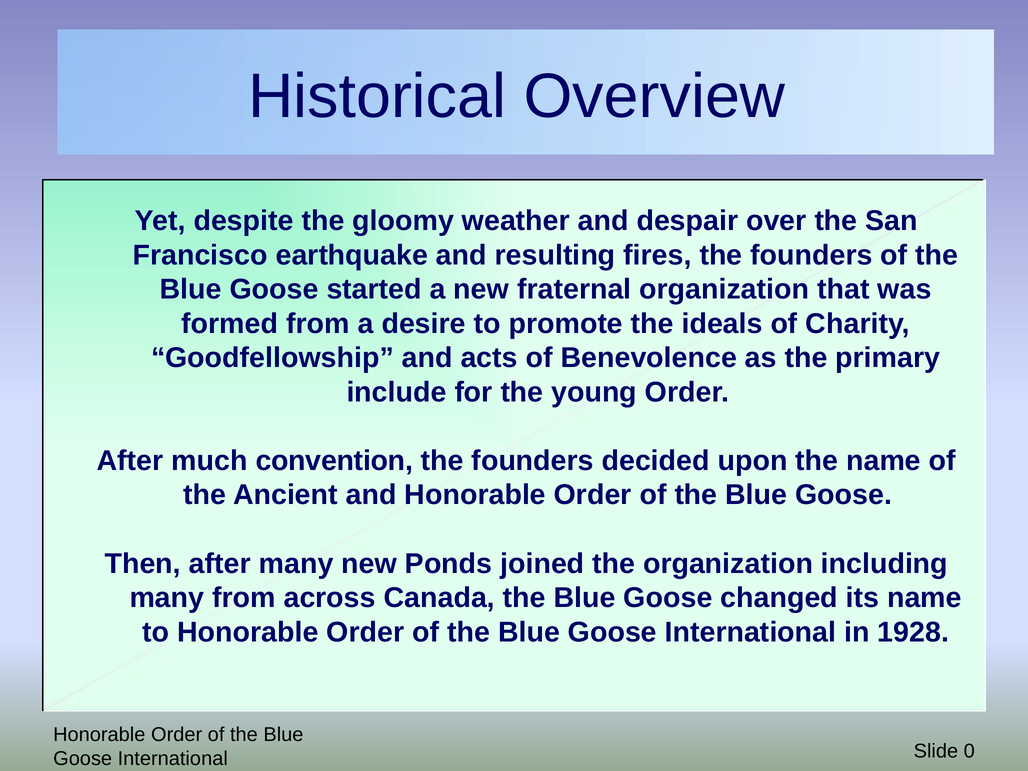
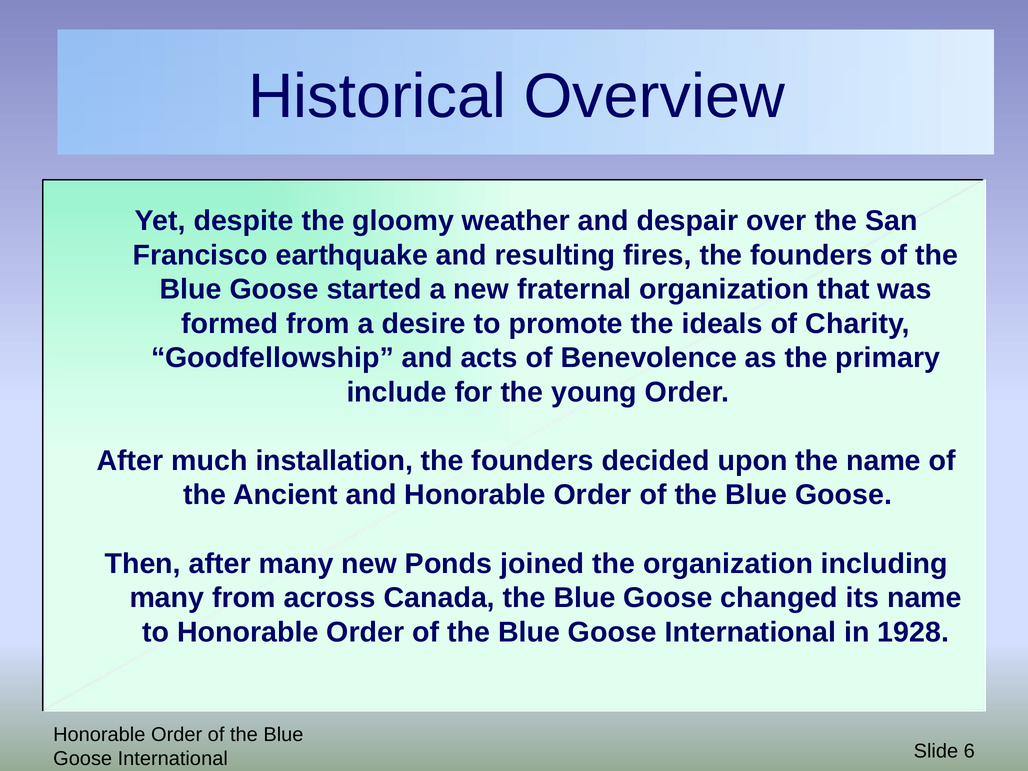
convention: convention -> installation (334, 461)
0: 0 -> 6 (969, 751)
